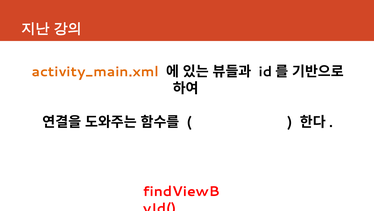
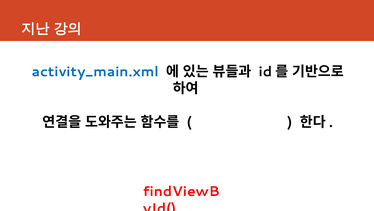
activity_main.xml colour: orange -> blue (95, 71)
